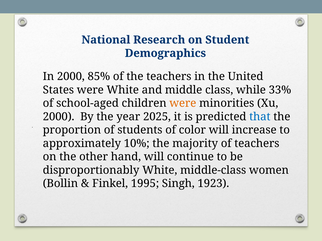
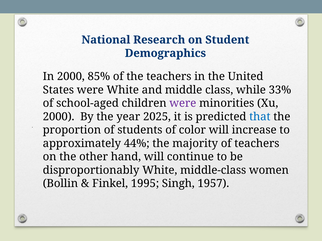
were colour: orange -> purple (183, 103)
10%: 10% -> 44% (137, 144)
1923: 1923 -> 1957 (213, 184)
